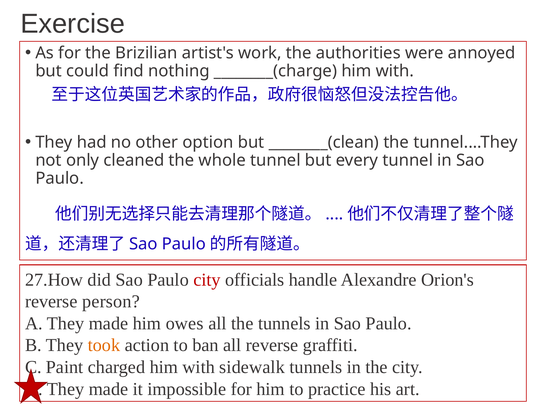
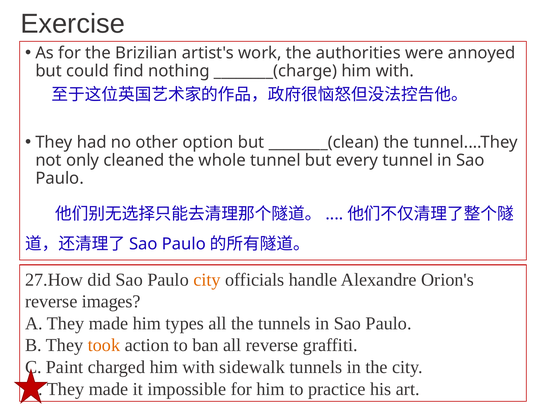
city colour: red -> orange (207, 279)
person: person -> images (111, 301)
owes: owes -> types (185, 323)
